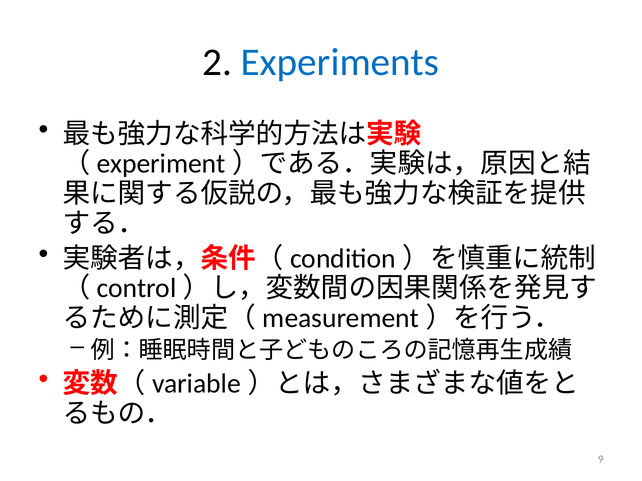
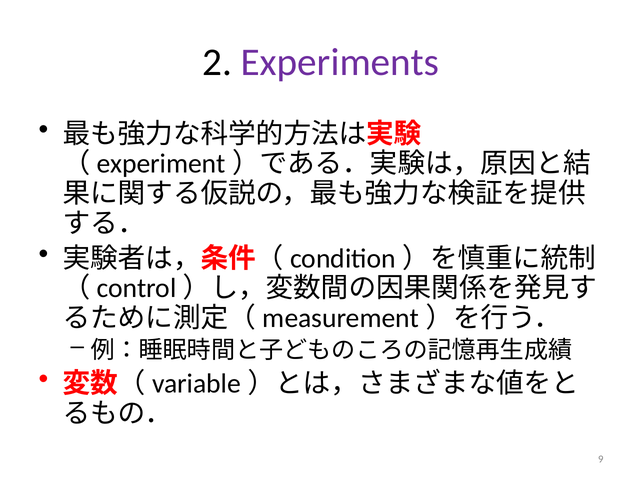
Experiments colour: blue -> purple (340, 62)
